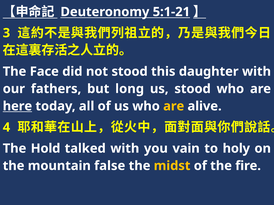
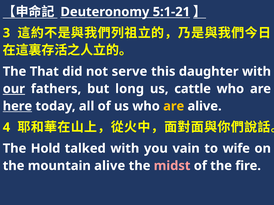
Face: Face -> That (44, 72)
not stood: stood -> serve (129, 72)
our underline: none -> present (14, 89)
us stood: stood -> cattle (193, 89)
holy: holy -> wife (236, 149)
mountain false: false -> alive (110, 166)
midst colour: yellow -> pink (172, 166)
